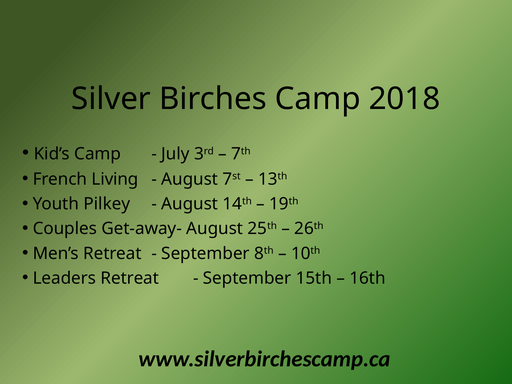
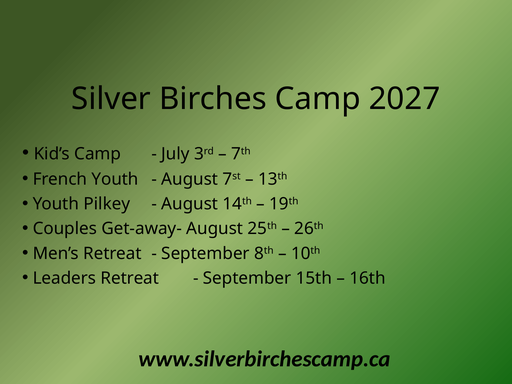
2018: 2018 -> 2027 (405, 99)
French Living: Living -> Youth (115, 179)
